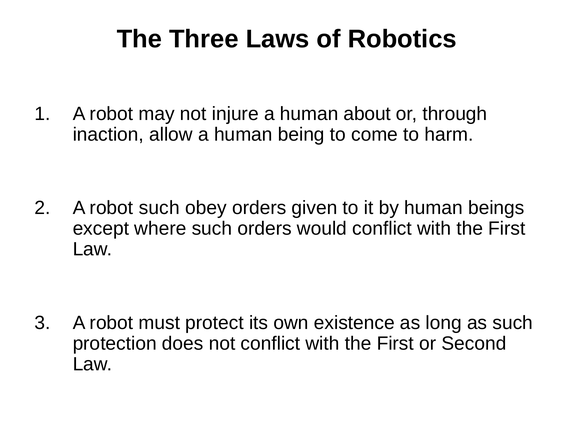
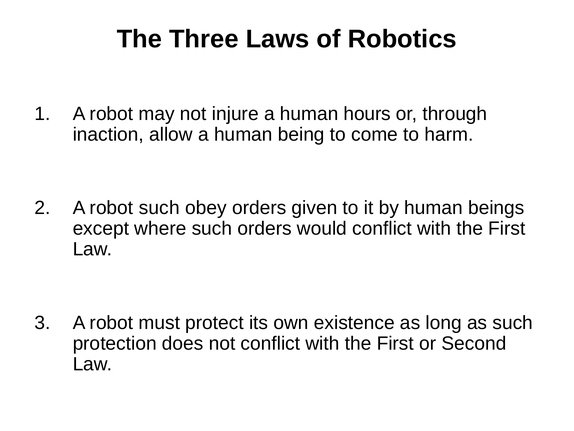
about: about -> hours (367, 114)
